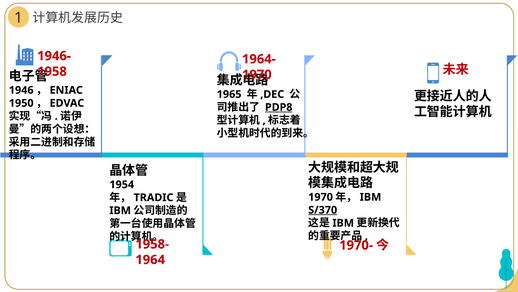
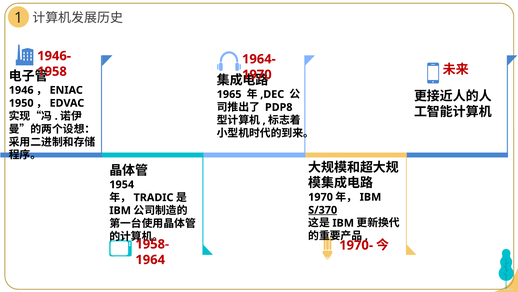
PDP8 underline: present -> none (279, 107)
